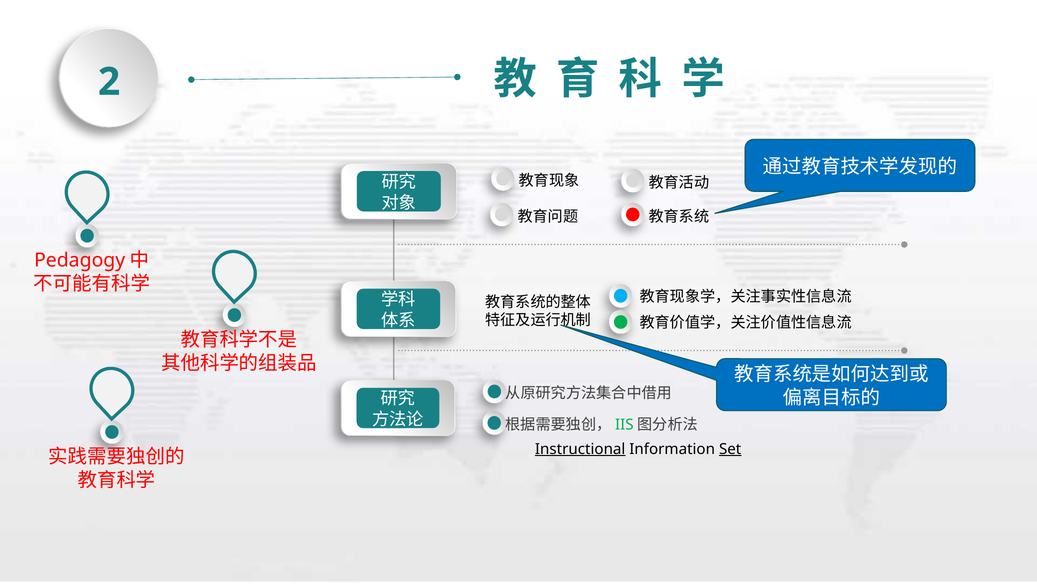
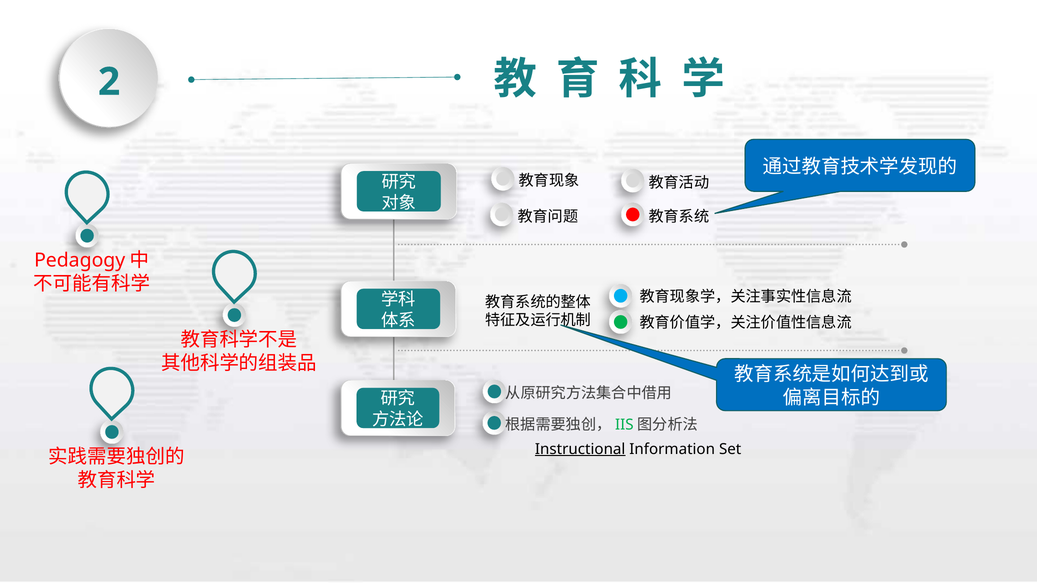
Set underline: present -> none (730, 449)
